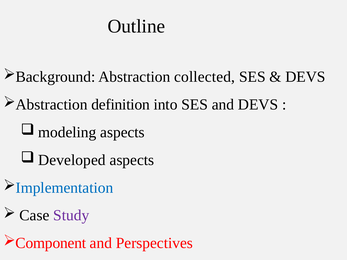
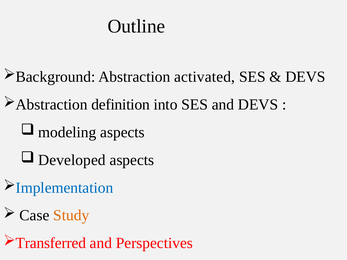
collected: collected -> activated (205, 77)
Study colour: purple -> orange (71, 216)
Component: Component -> Transferred (51, 243)
